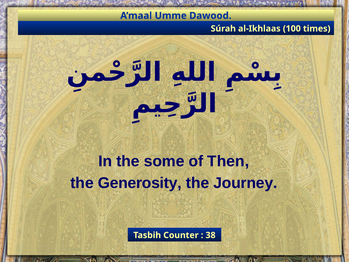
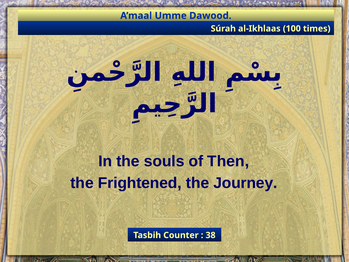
some: some -> souls (164, 161)
Generosity: Generosity -> Frightened (140, 183)
